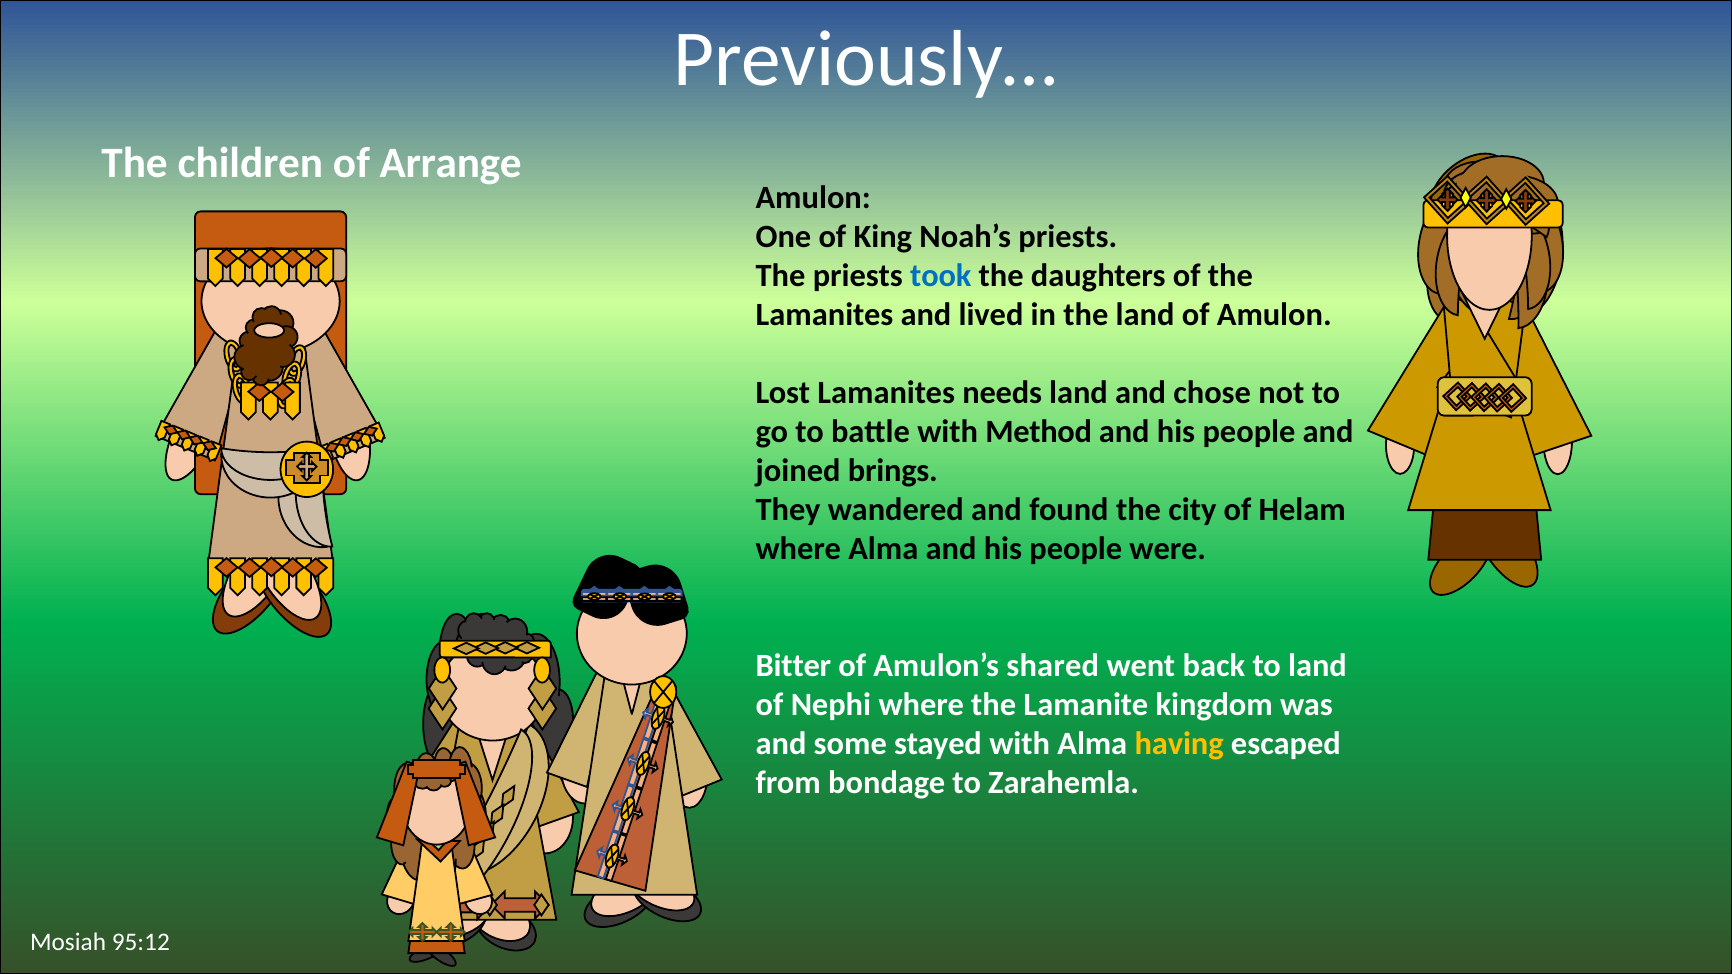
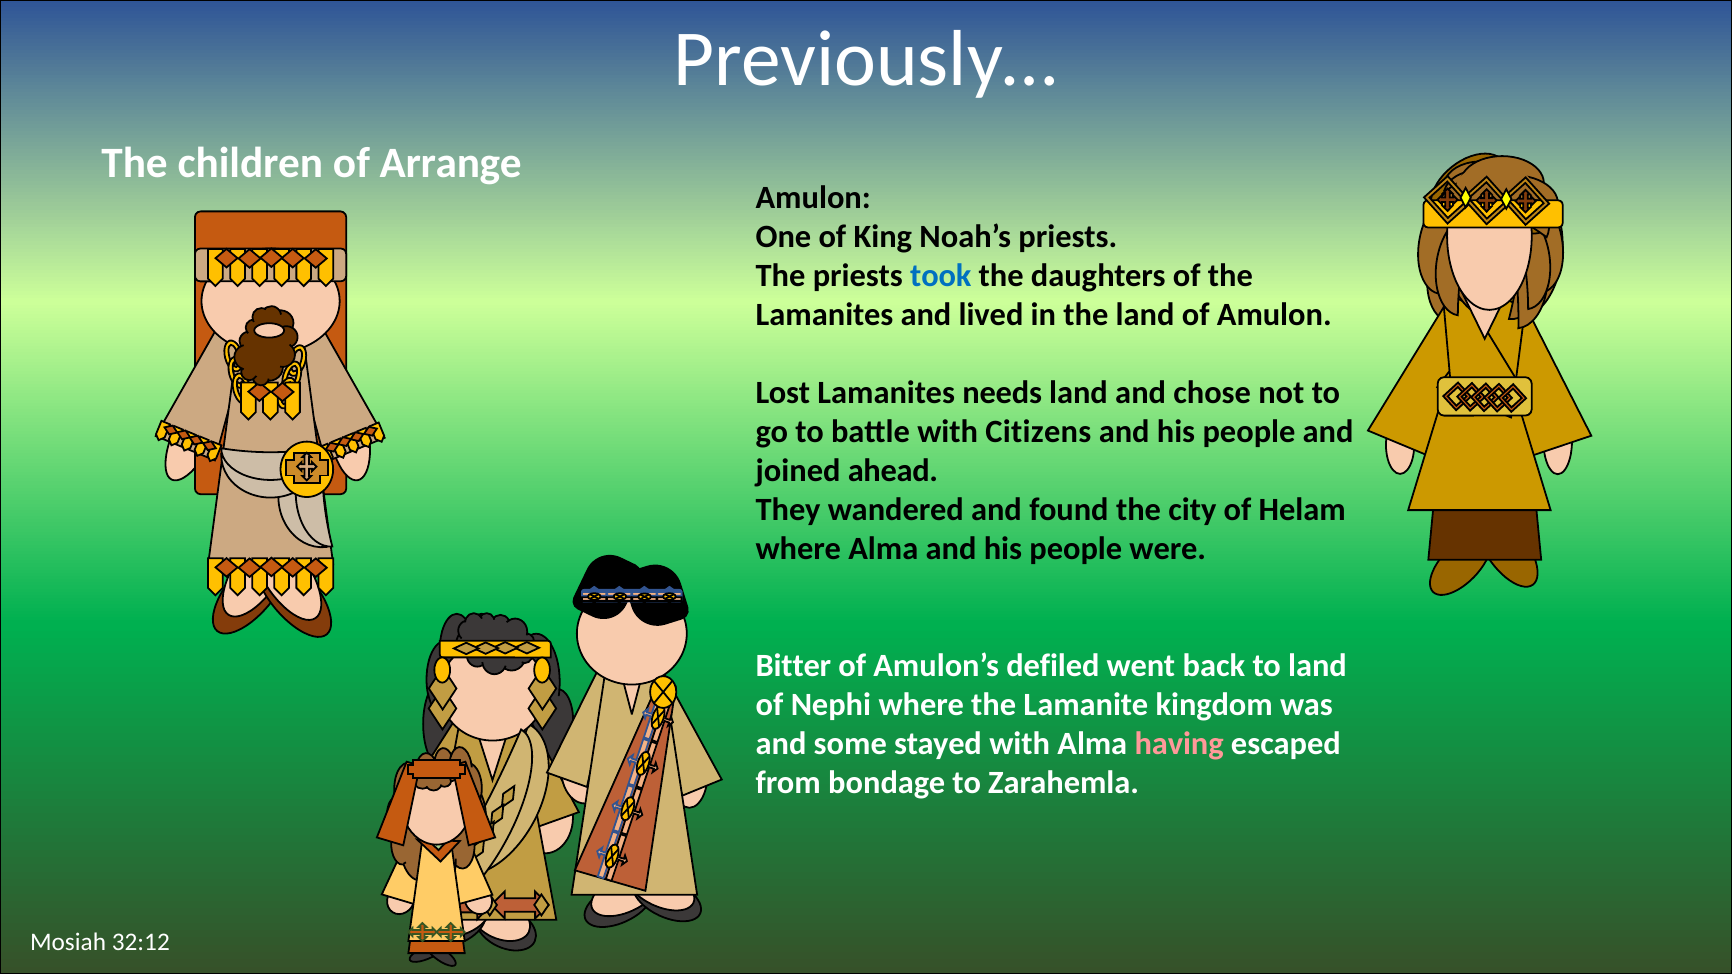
Method: Method -> Citizens (1038, 432)
brings: brings -> ahead (893, 471)
shared: shared -> defiled (1053, 666)
having colour: yellow -> pink (1179, 744)
95:12: 95:12 -> 32:12 (141, 942)
